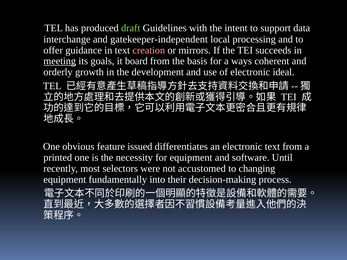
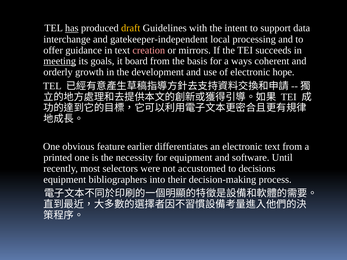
has underline: none -> present (72, 28)
draft colour: light green -> yellow (131, 28)
ideal: ideal -> hope (284, 72)
issued: issued -> earlier (140, 147)
changing: changing -> decisions (257, 169)
fundamentally: fundamentally -> bibliographers (118, 180)
